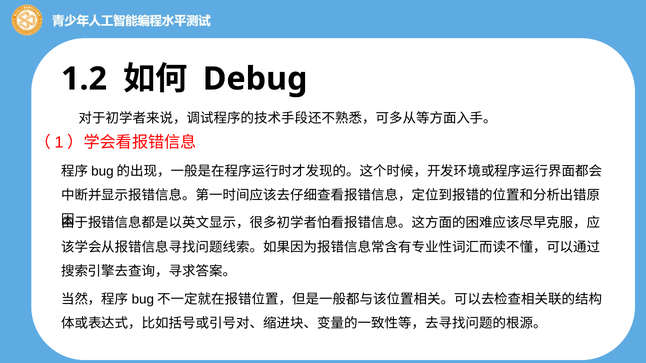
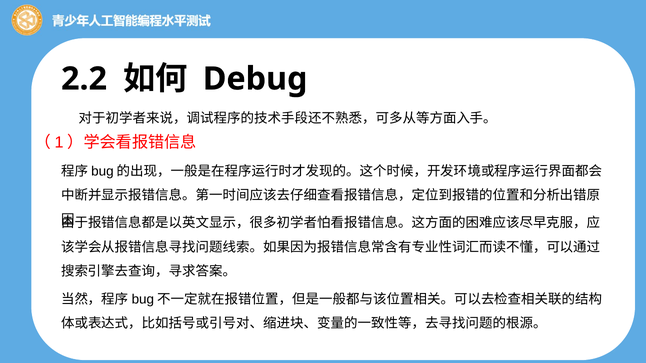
1.2: 1.2 -> 2.2 (84, 79)
